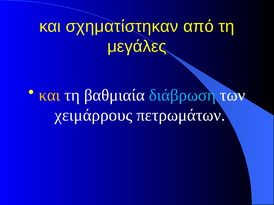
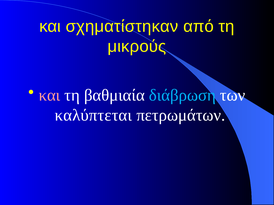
μεγάλες: μεγάλες -> μικρούς (137, 47)
και colour: yellow -> pink (49, 95)
χειμάρρους: χειμάρρους -> καλύπτεται (93, 115)
